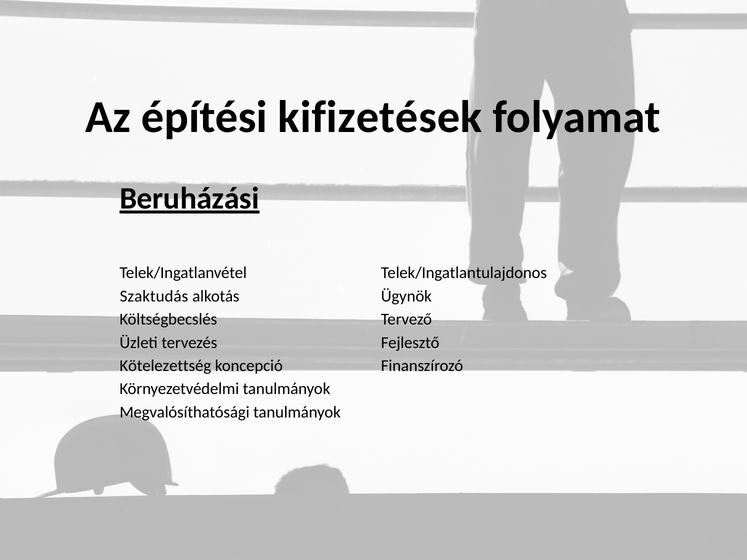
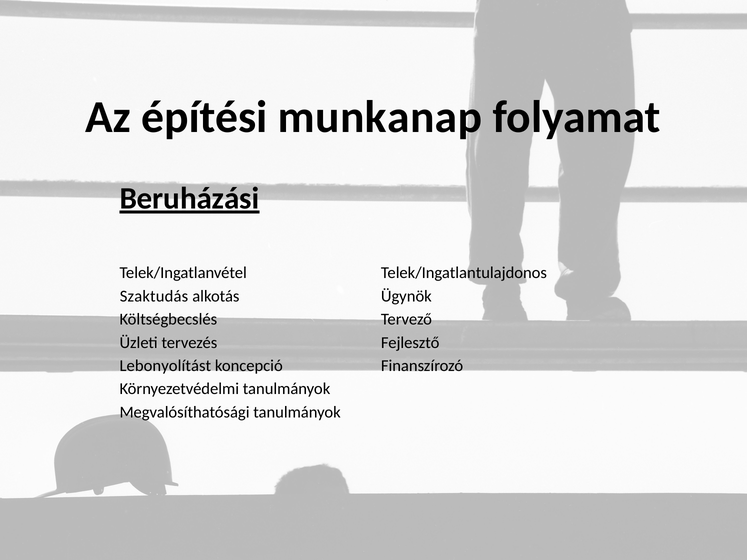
kifizetések: kifizetések -> munkanap (380, 117)
Kötelezettség: Kötelezettség -> Lebonyolítást (165, 366)
